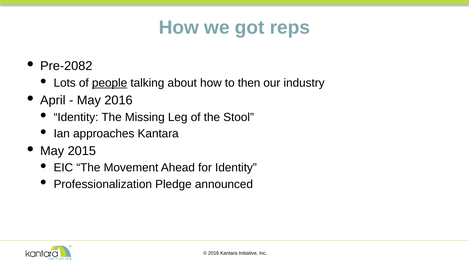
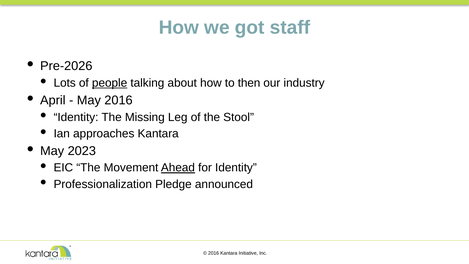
reps: reps -> staff (290, 27)
Pre-2082: Pre-2082 -> Pre-2026 (66, 66)
2015: 2015 -> 2023 (82, 151)
Ahead underline: none -> present (178, 168)
